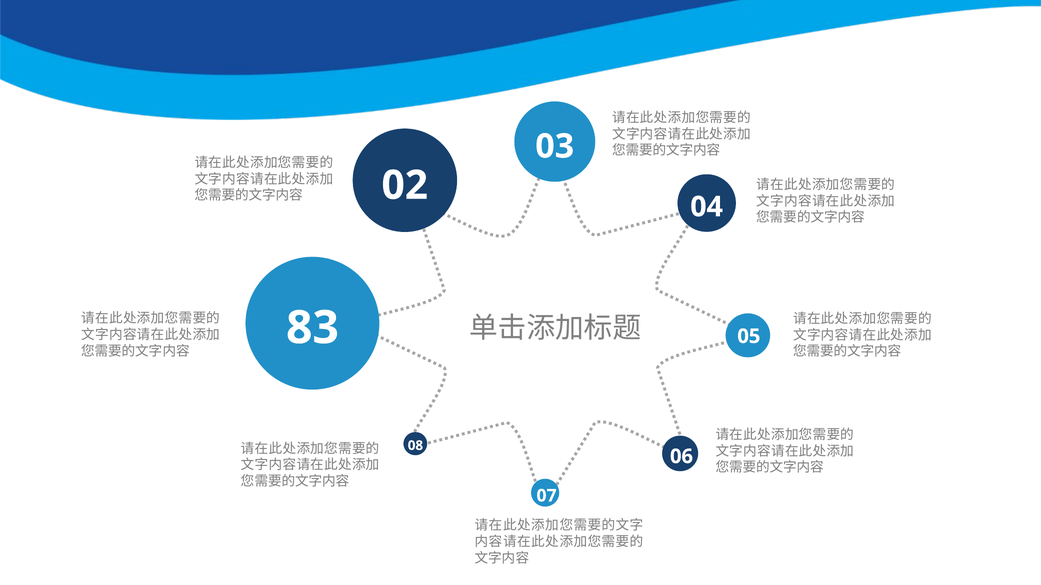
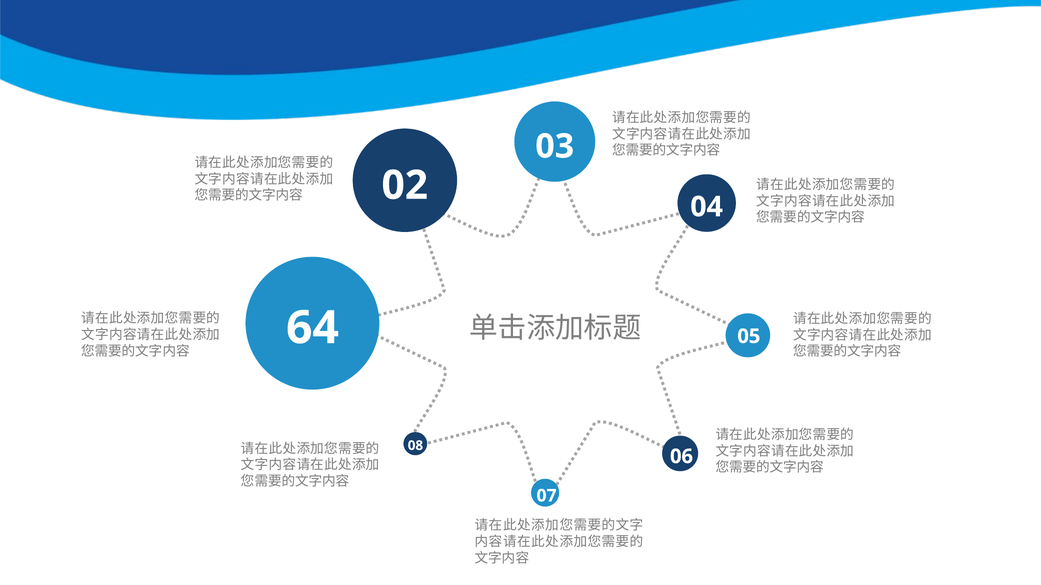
83: 83 -> 64 (312, 328)
